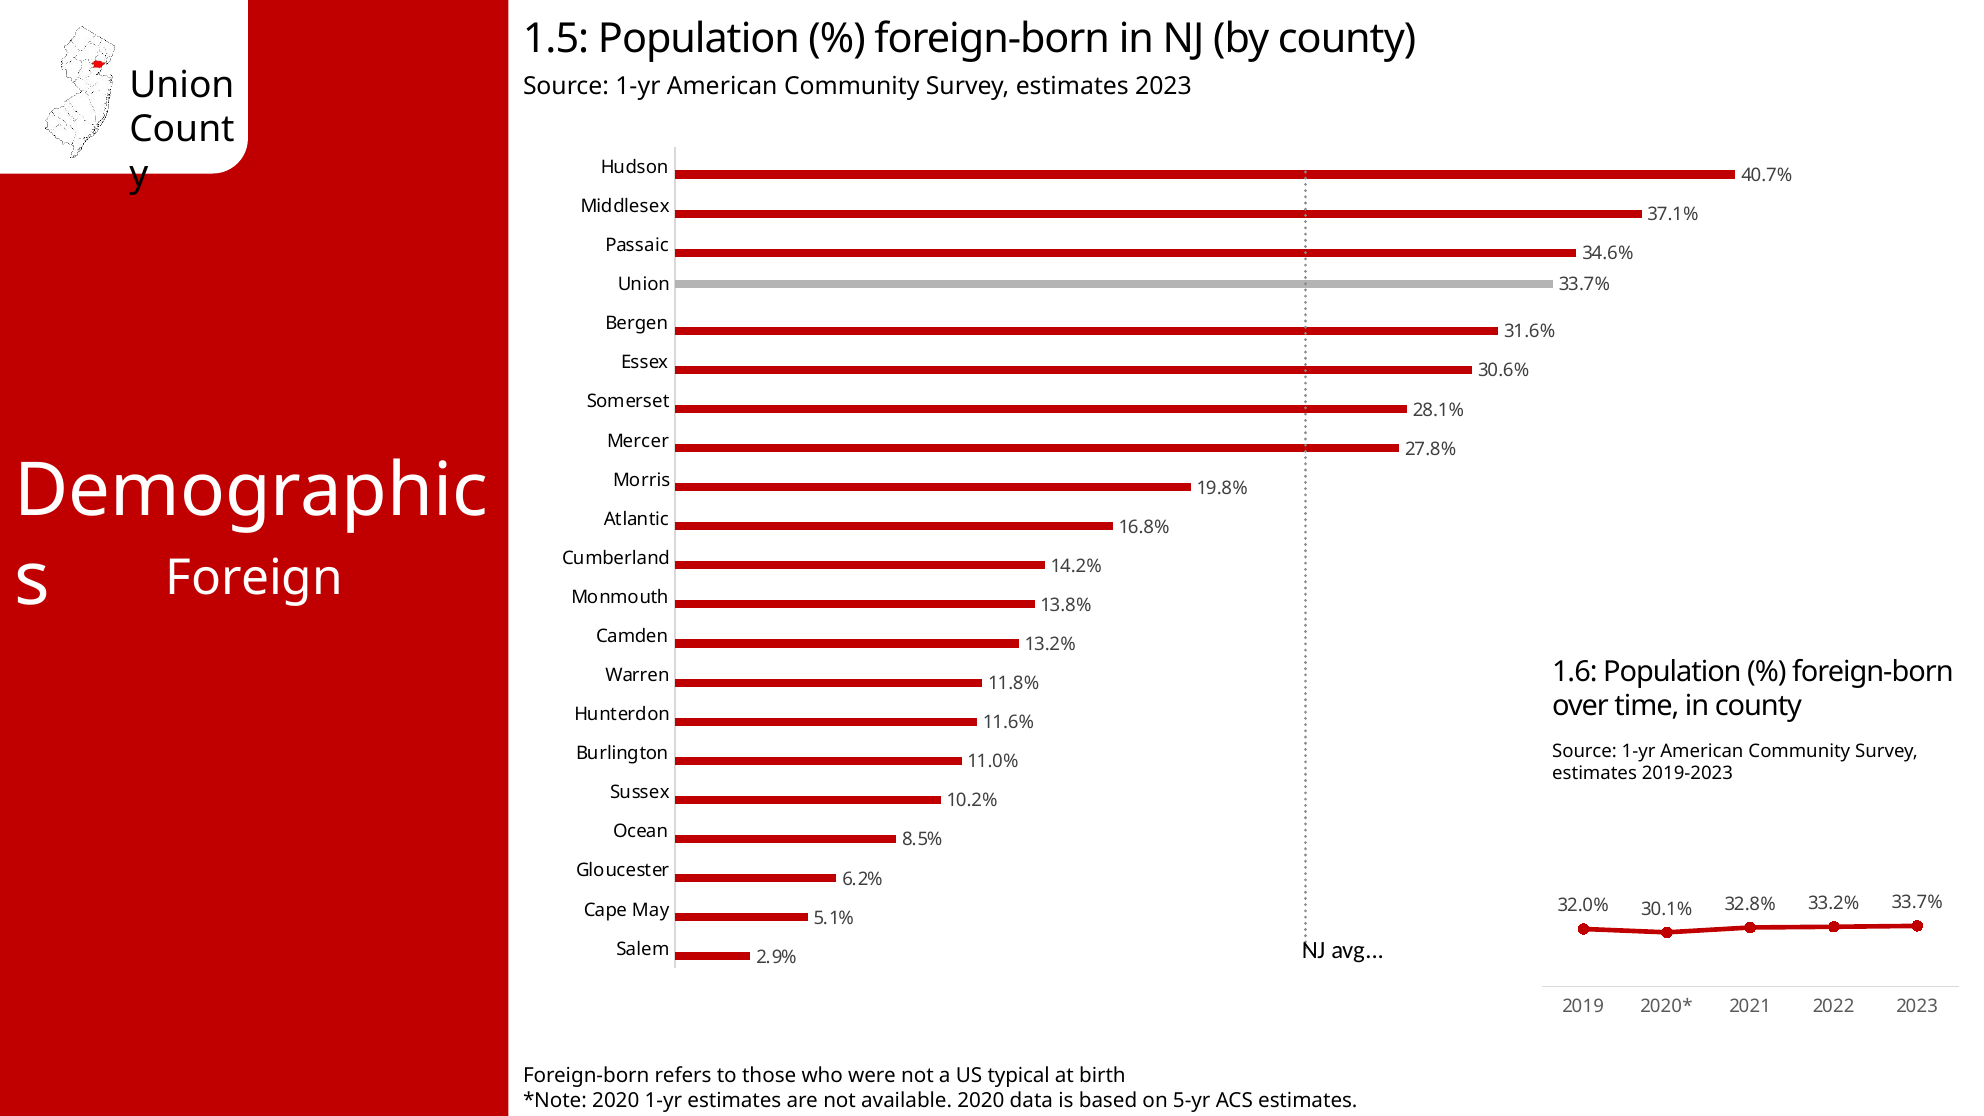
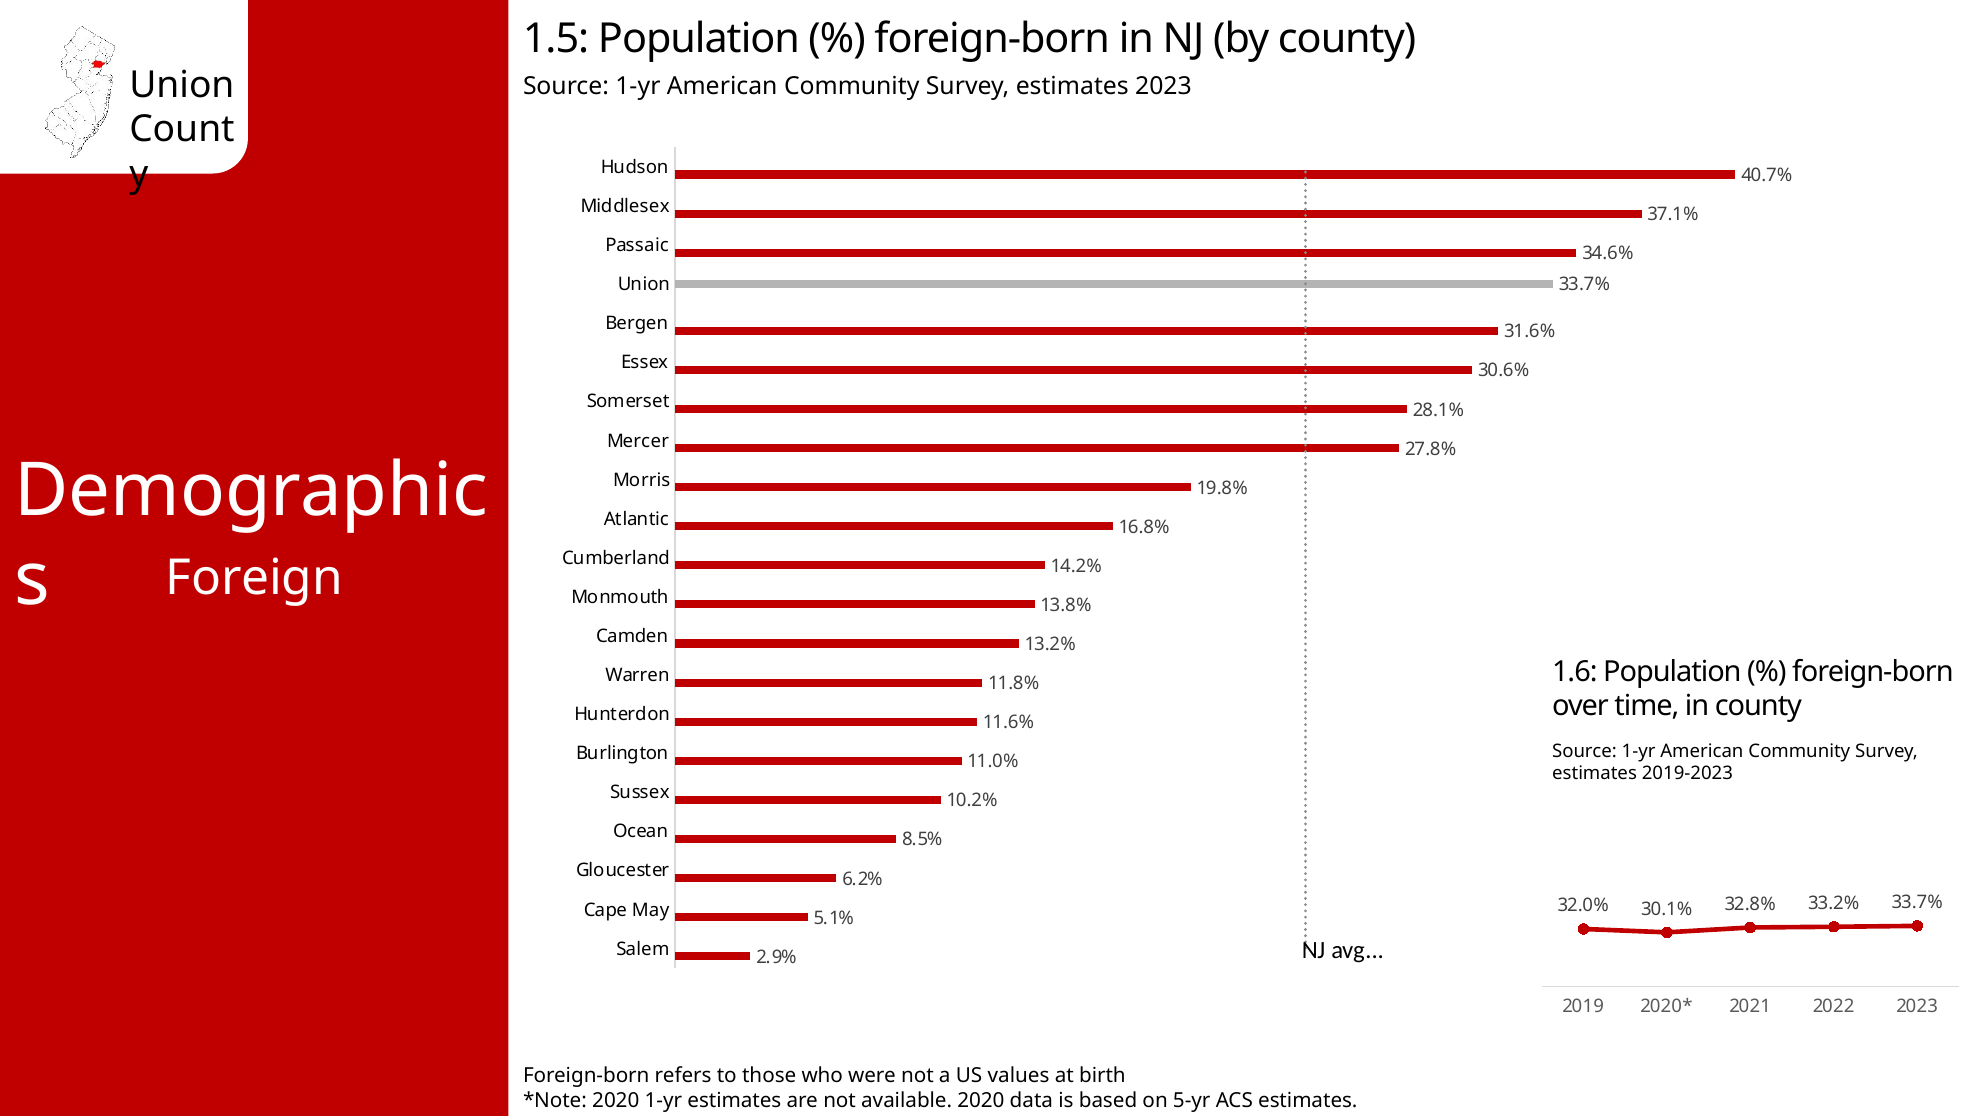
typical: typical -> values (1019, 1076)
